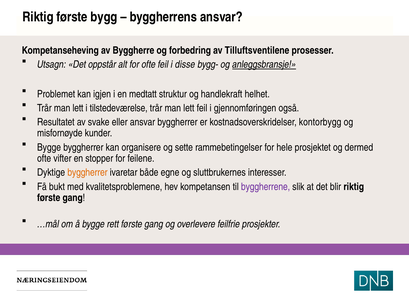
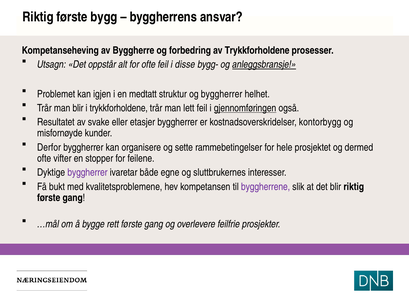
av Tilluftsventilene: Tilluftsventilene -> Trykkforholdene (257, 50)
og handlekraft: handlekraft -> byggherrer (222, 94)
lett: lett -> blir (78, 108)
i tilstedeværelse: tilstedeværelse -> trykkforholdene (119, 108)
gjennomføringen underline: none -> present (245, 108)
eller ansvar: ansvar -> etasjer (143, 122)
Bygge: Bygge -> Derfor (49, 147)
byggherrer colour: orange -> purple (87, 172)
